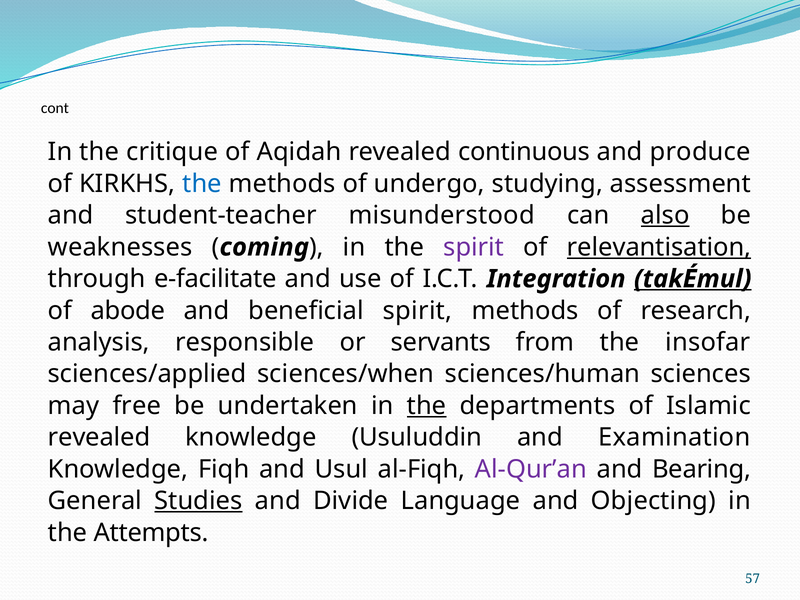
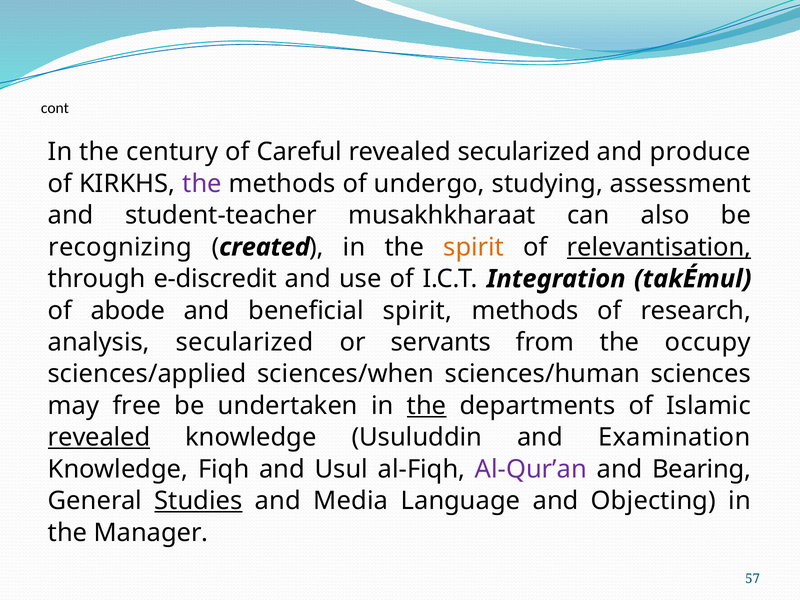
critique: critique -> century (172, 152)
Aqidah: Aqidah -> Careful (299, 152)
revealed continuous: continuous -> secularized (524, 152)
the colour: blue -> purple (202, 184)
misunderstood: misunderstood -> musakhkharaat (442, 215)
also underline: present -> none (665, 215)
weaknesses: weaknesses -> recognizing (120, 247)
coming: coming -> created (265, 247)
spirit colour: purple -> orange (474, 247)
e-facilitate: e-facilitate -> e-discredit (215, 279)
takÉmul underline: present -> none (693, 279)
analysis responsible: responsible -> secularized (245, 342)
insofar: insofar -> occupy (708, 342)
revealed underline: none -> present (99, 437)
Divide: Divide -> Media (351, 501)
Attempts: Attempts -> Manager (151, 533)
